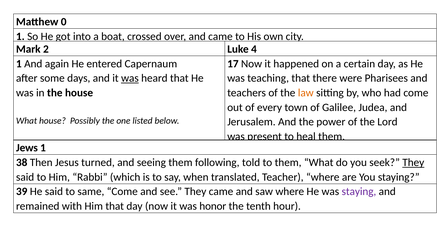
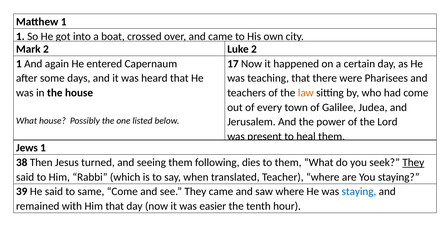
Matthew 0: 0 -> 1 (64, 22)
Luke 4: 4 -> 2 (254, 49)
was underline: present -> none (130, 78)
told: told -> dies (251, 162)
staying colour: purple -> blue (359, 191)
honor: honor -> easier (213, 206)
